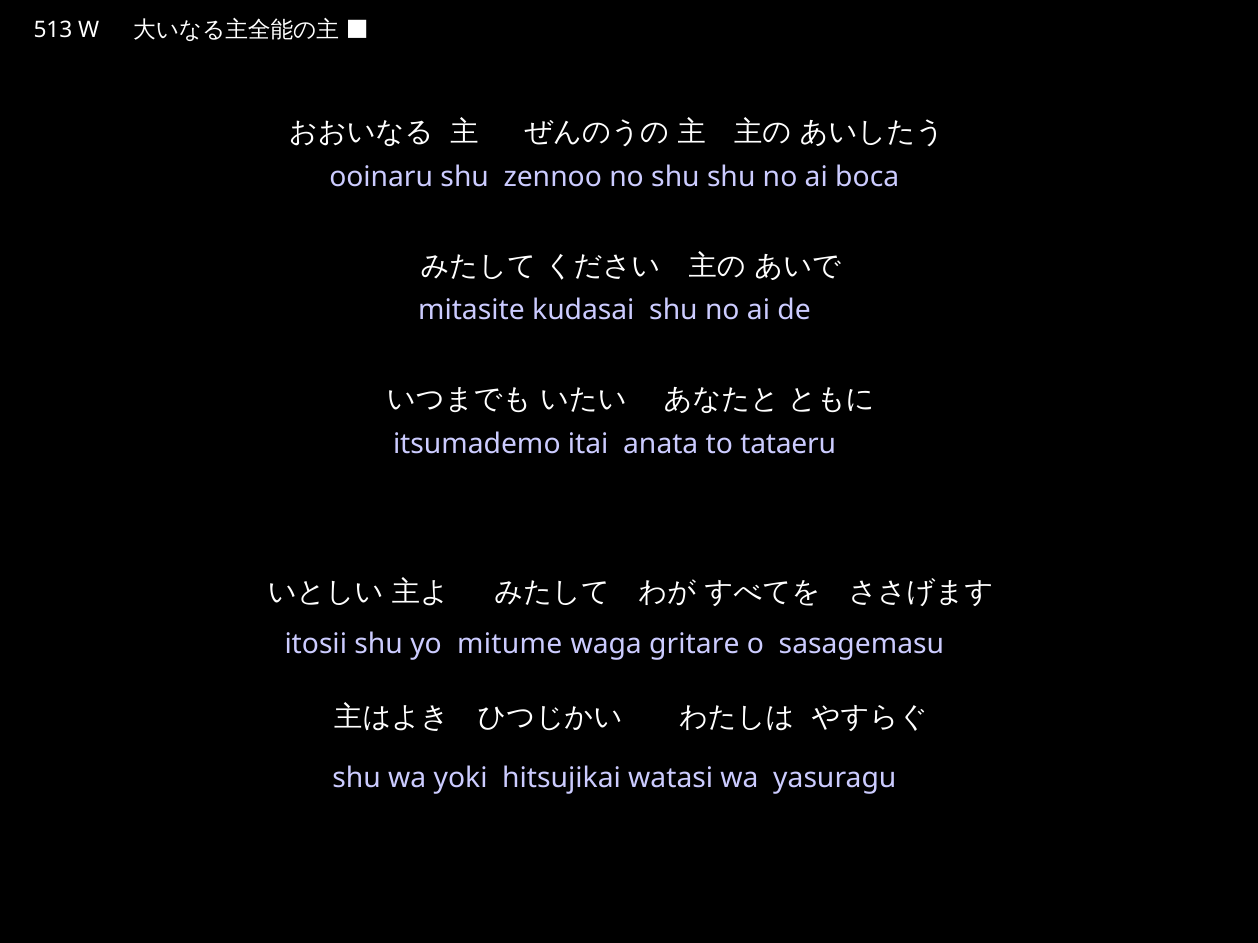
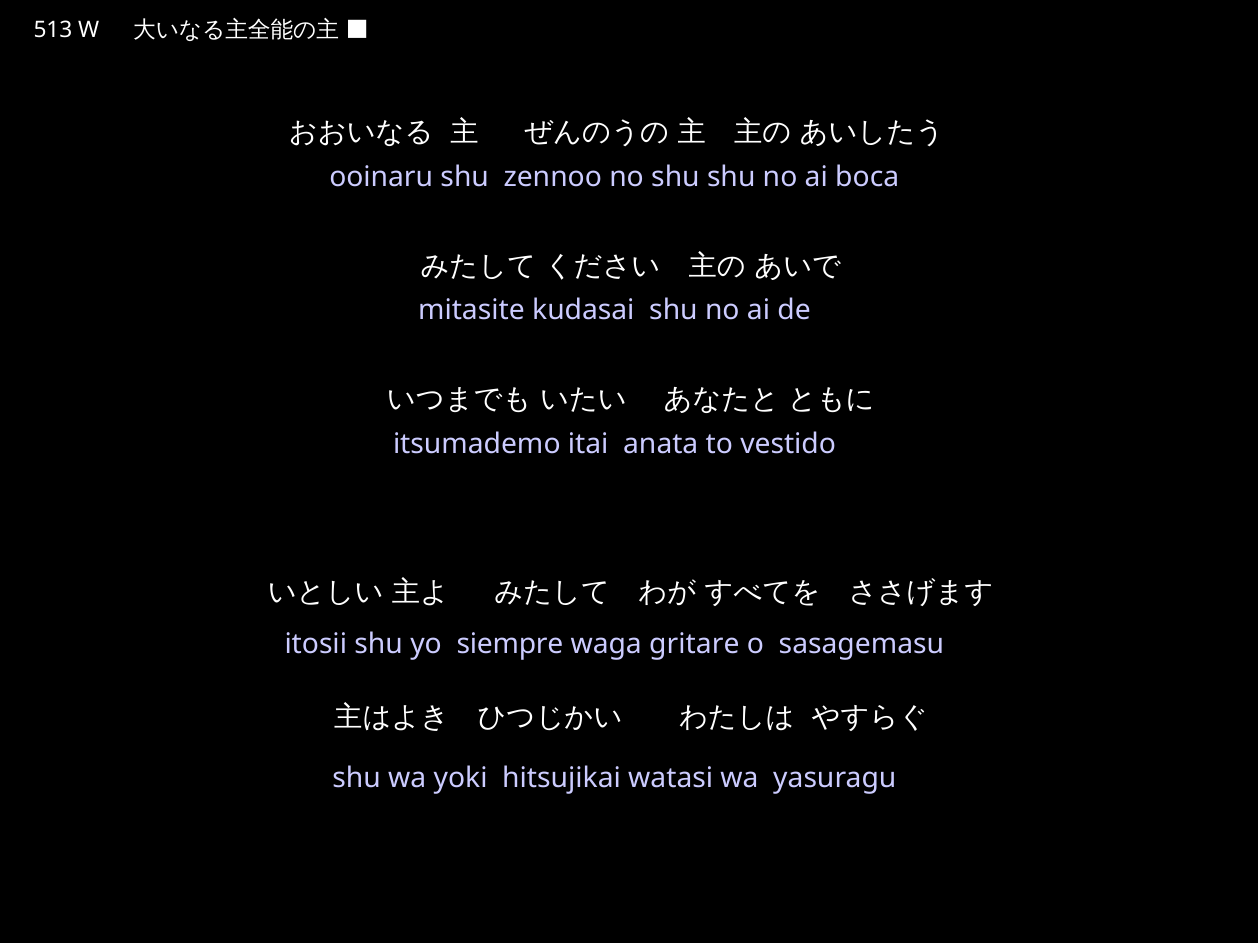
tataeru: tataeru -> vestido (788, 444)
mitume: mitume -> siempre (510, 645)
